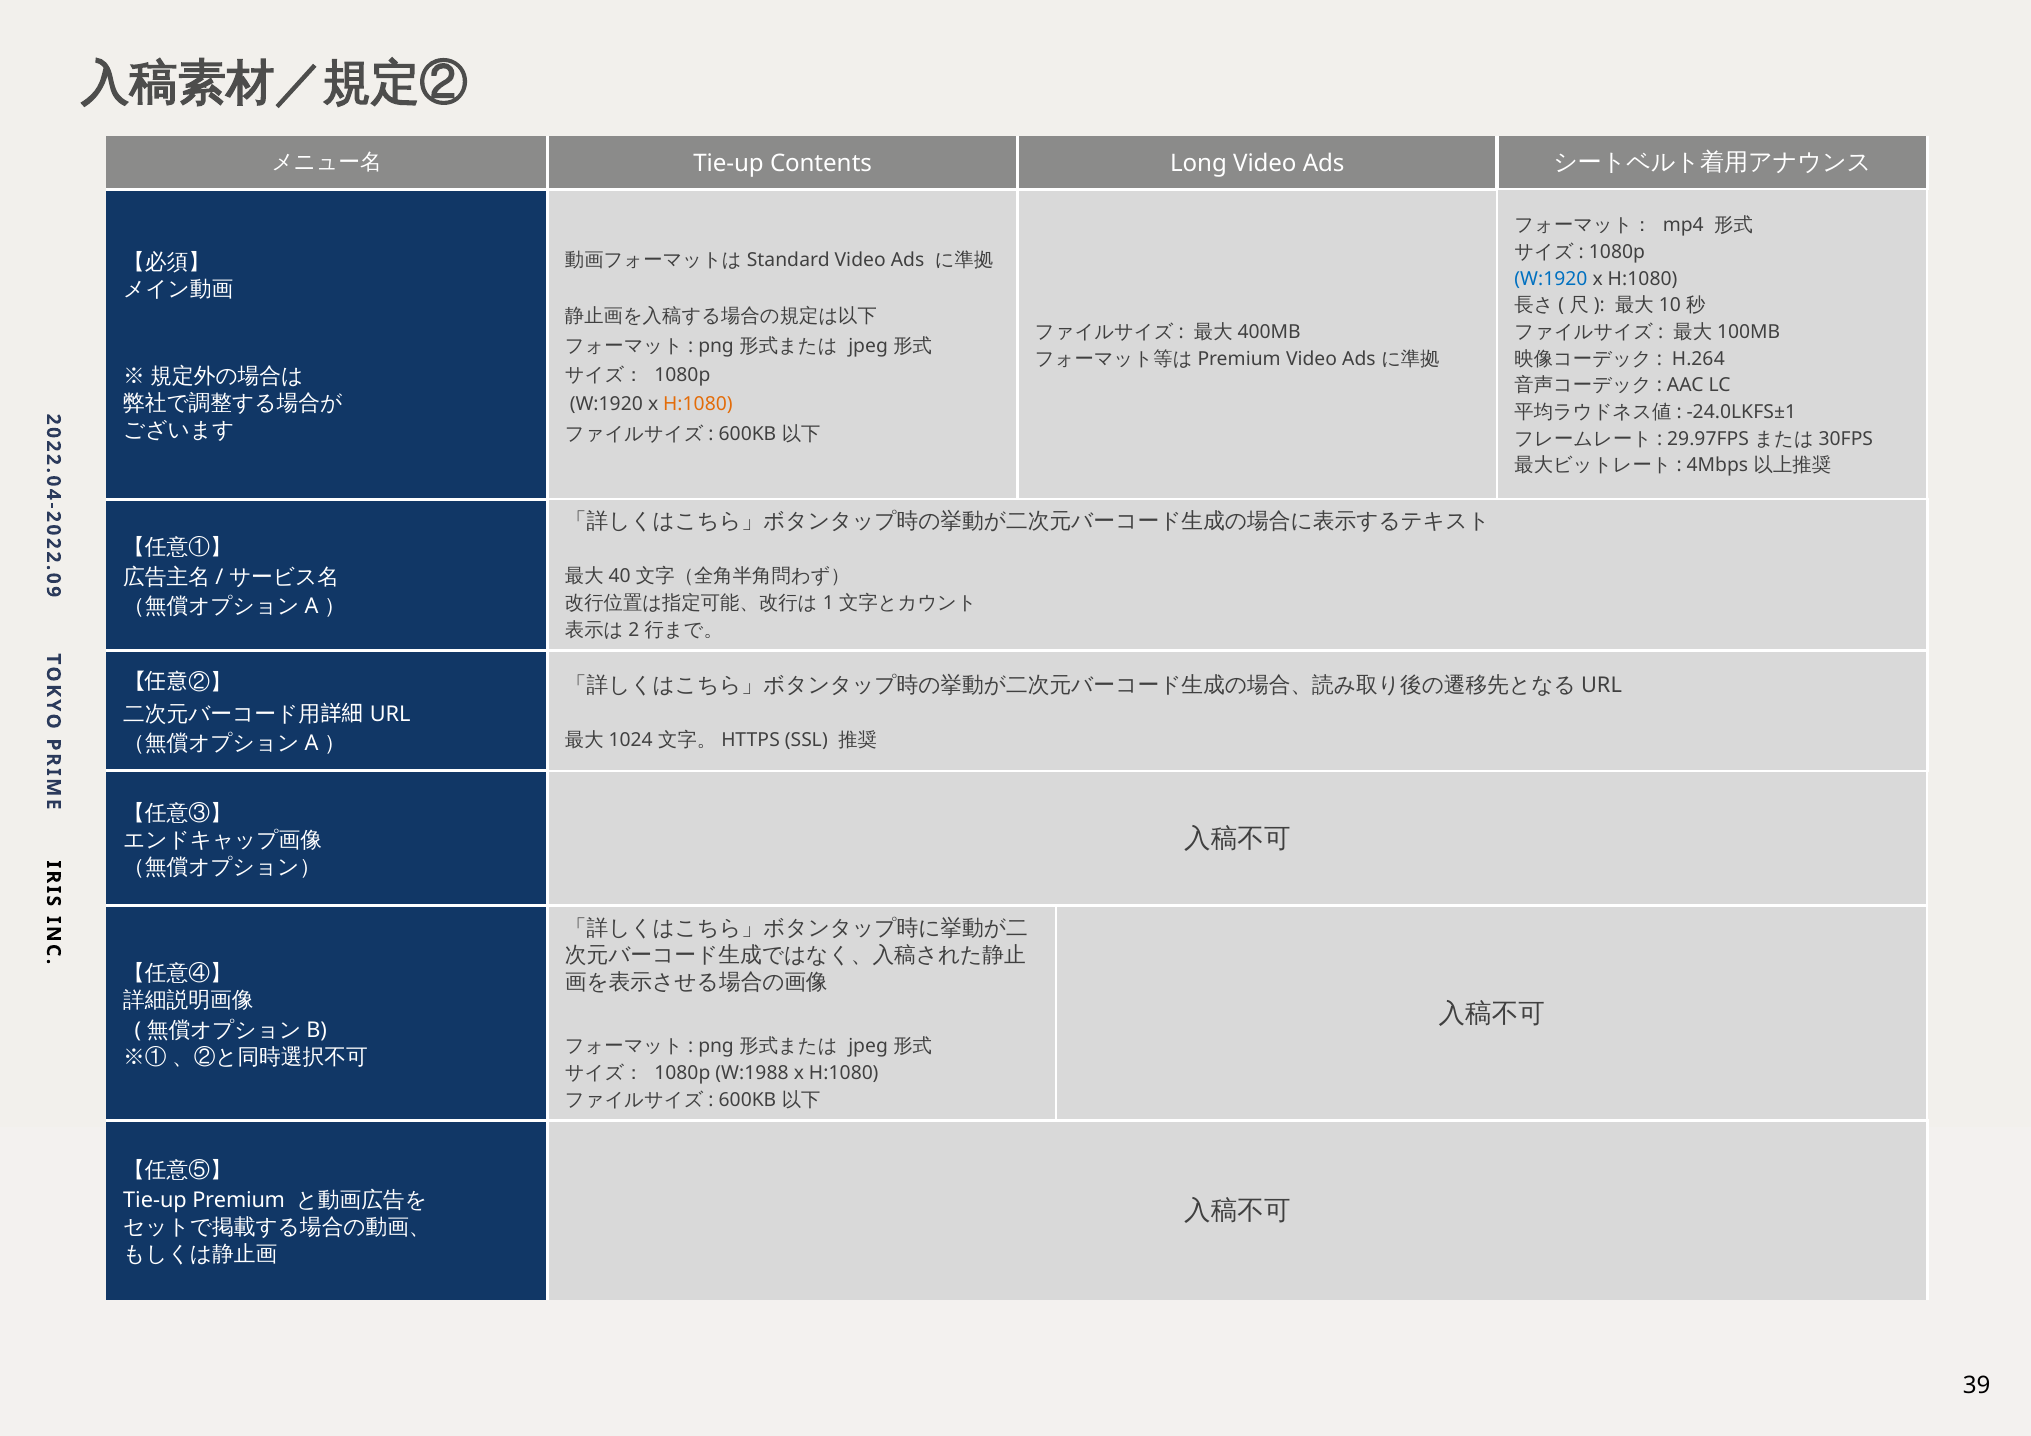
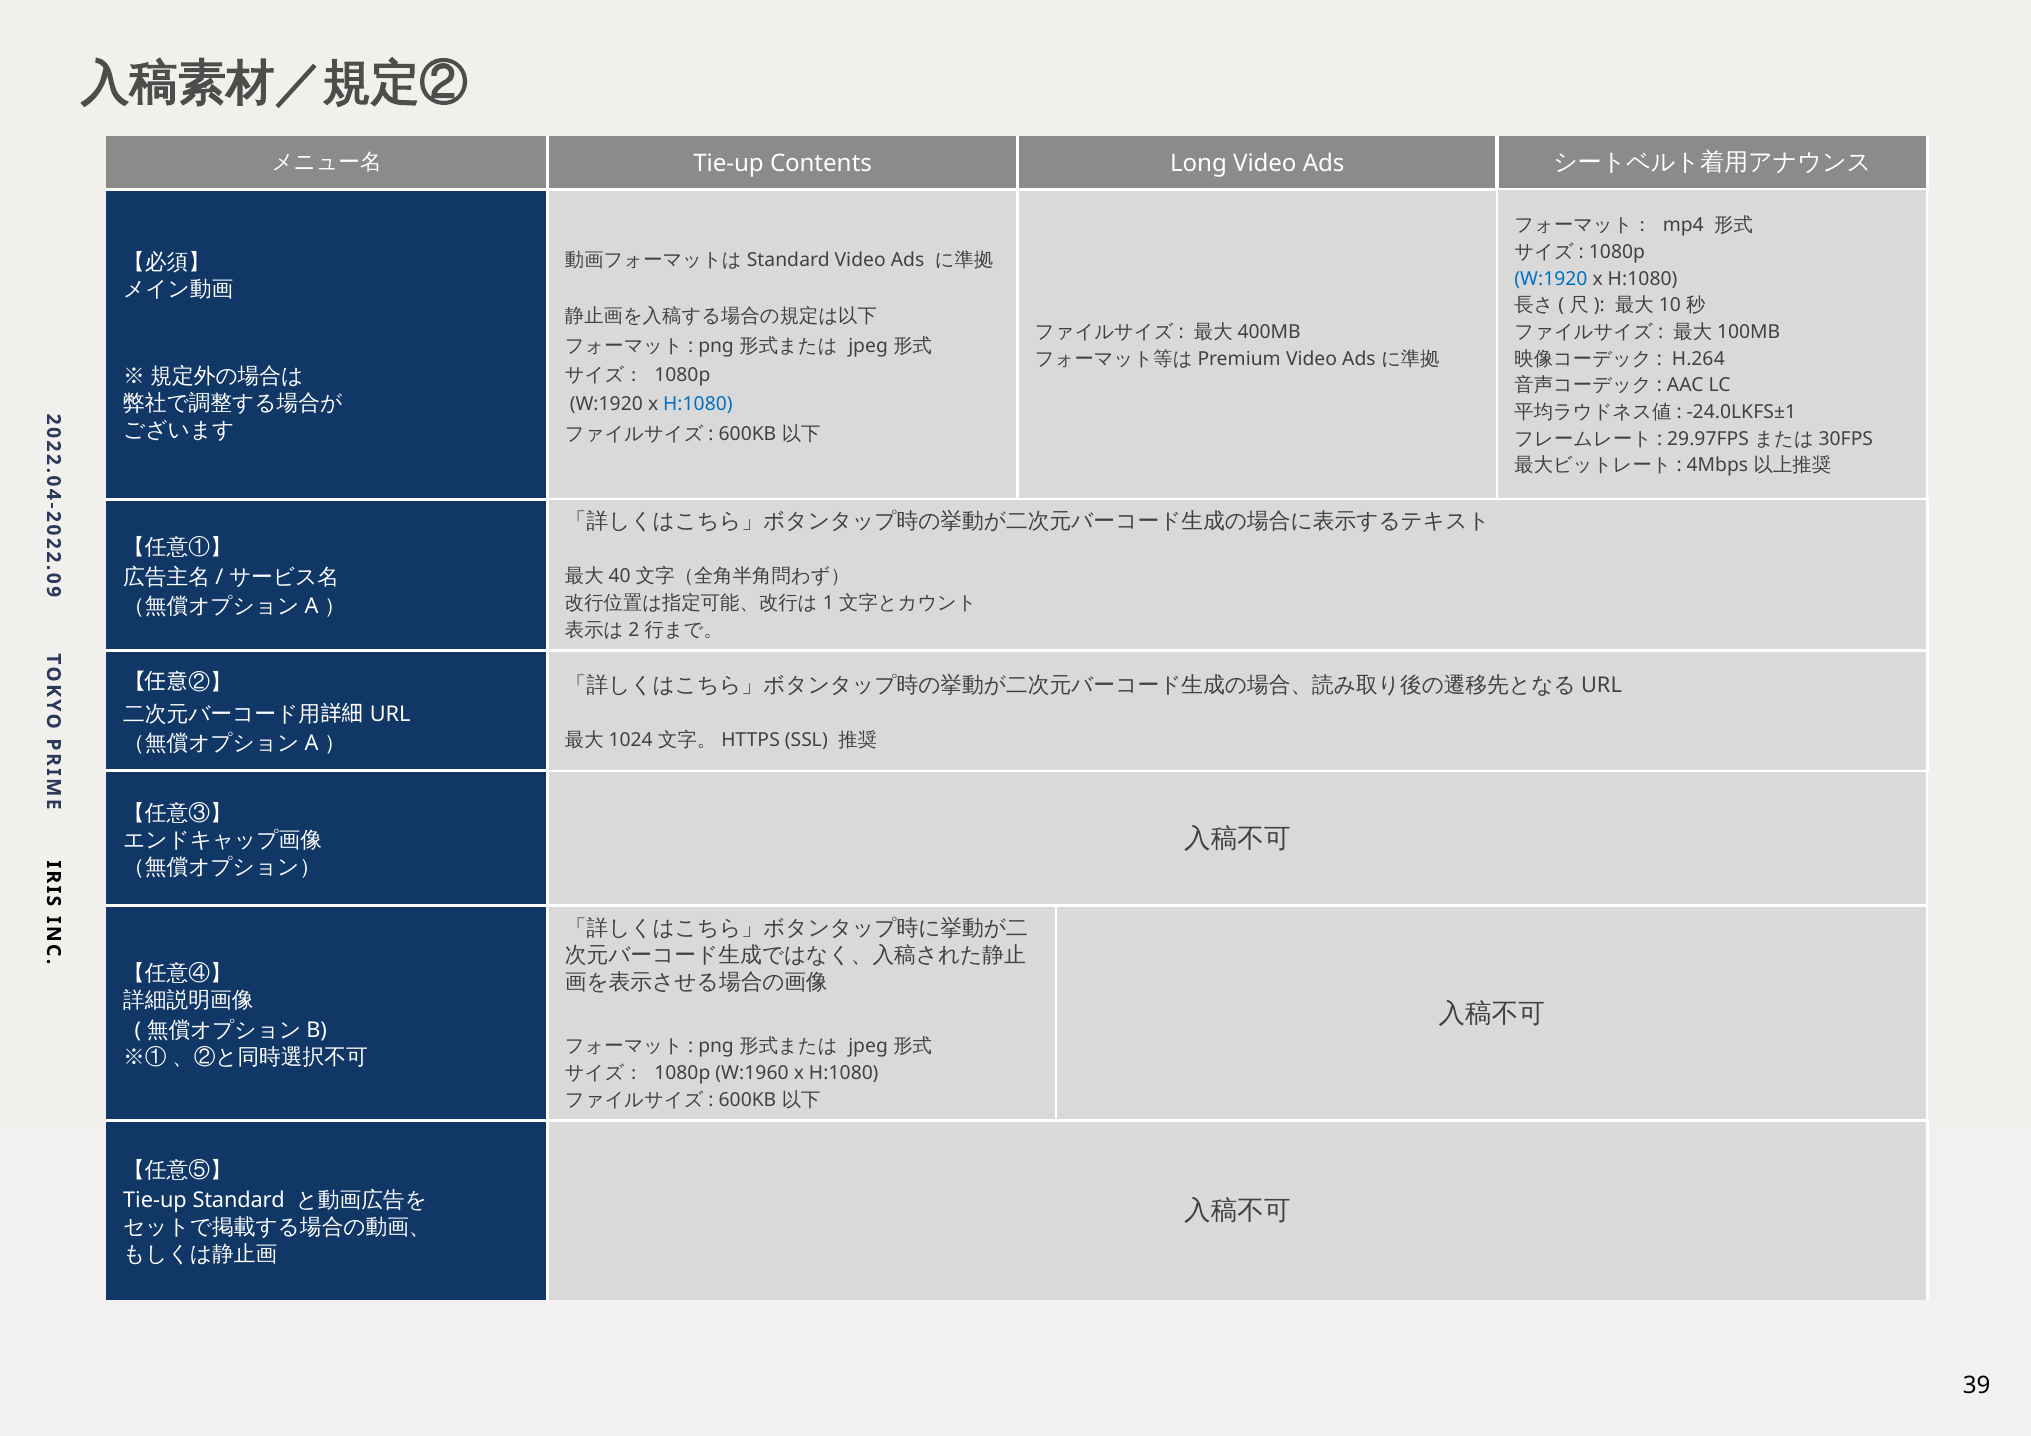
H:1080 colour: orange -> blue (698, 404)
W:1988: W:1988 -> W:1960 (752, 1073)
Tie-up Premium: Premium -> Standard (239, 1200)
